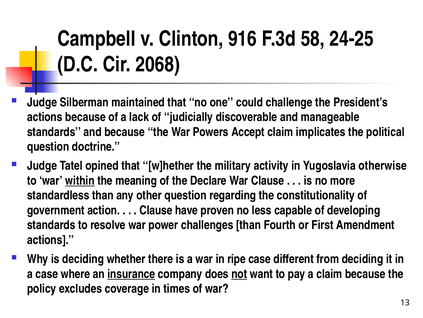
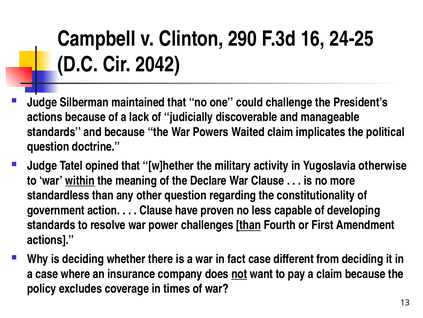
916: 916 -> 290 (242, 39)
58: 58 -> 16 (313, 39)
2068: 2068 -> 2042 (158, 64)
Accept: Accept -> Waited (248, 132)
than underline: none -> present (249, 225)
ripe: ripe -> fact (237, 259)
insurance underline: present -> none (131, 273)
